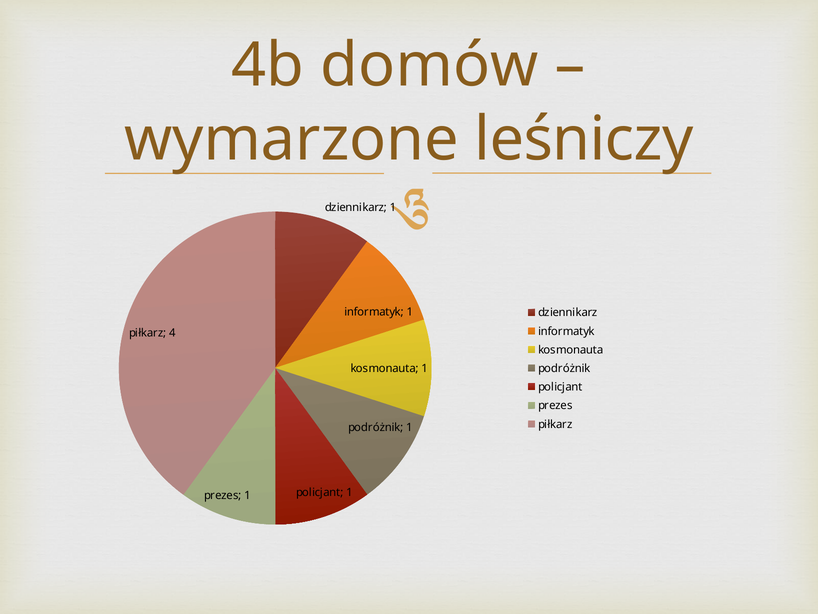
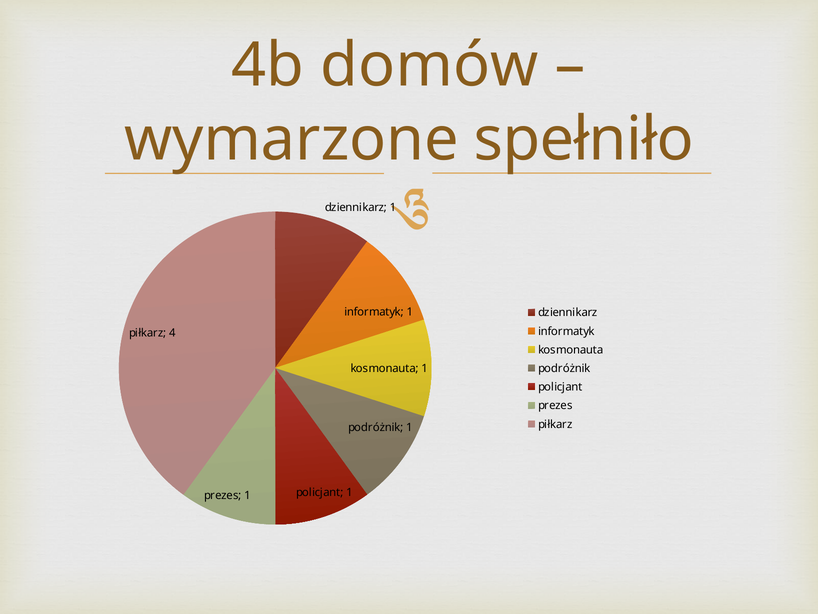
leśniczy: leśniczy -> spełniło (584, 139)
